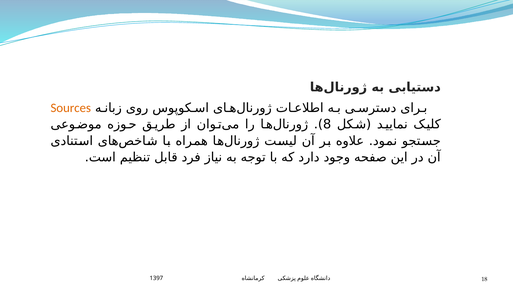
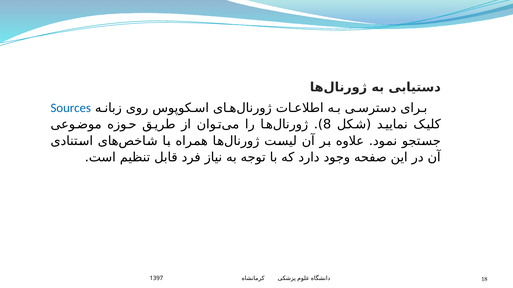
Sources colour: orange -> blue (71, 108)
